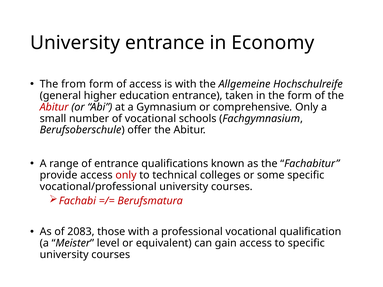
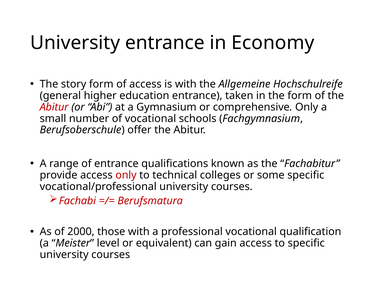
from: from -> story (74, 84)
2083: 2083 -> 2000 (81, 232)
